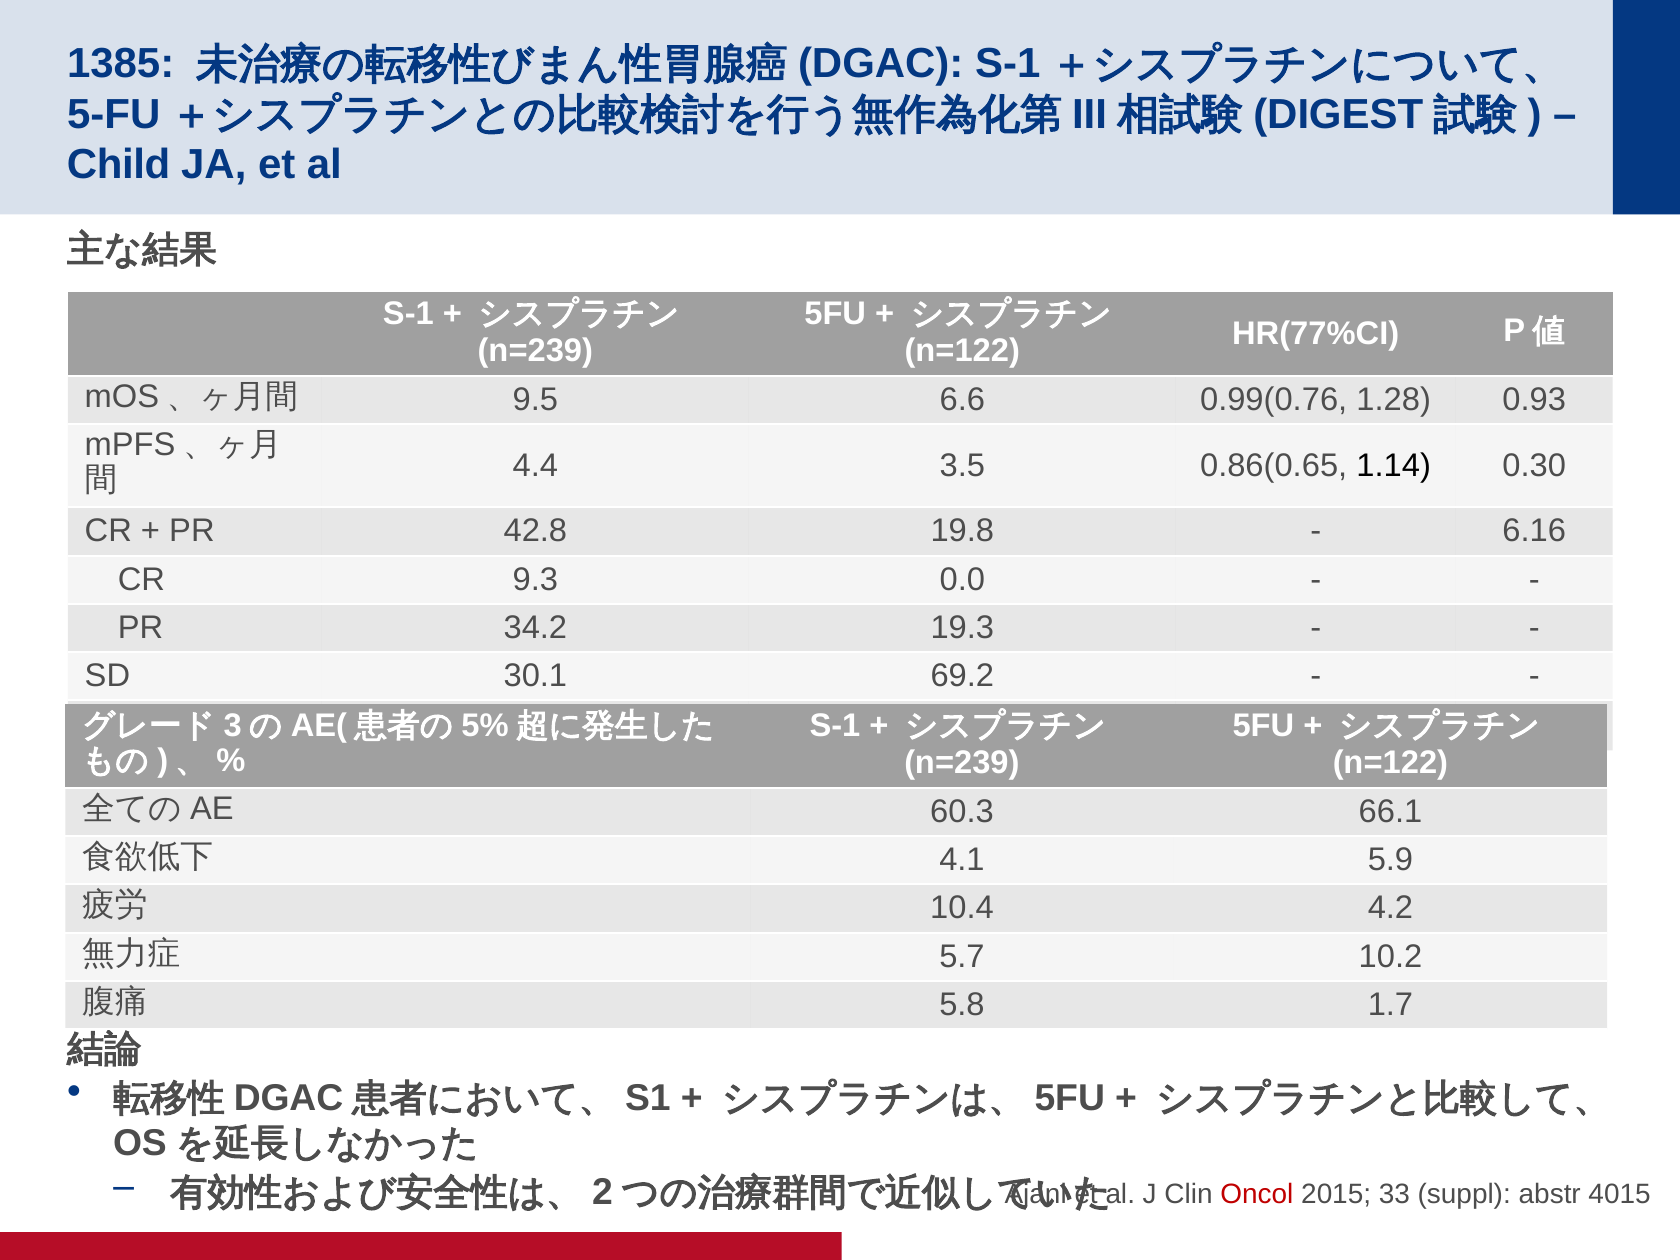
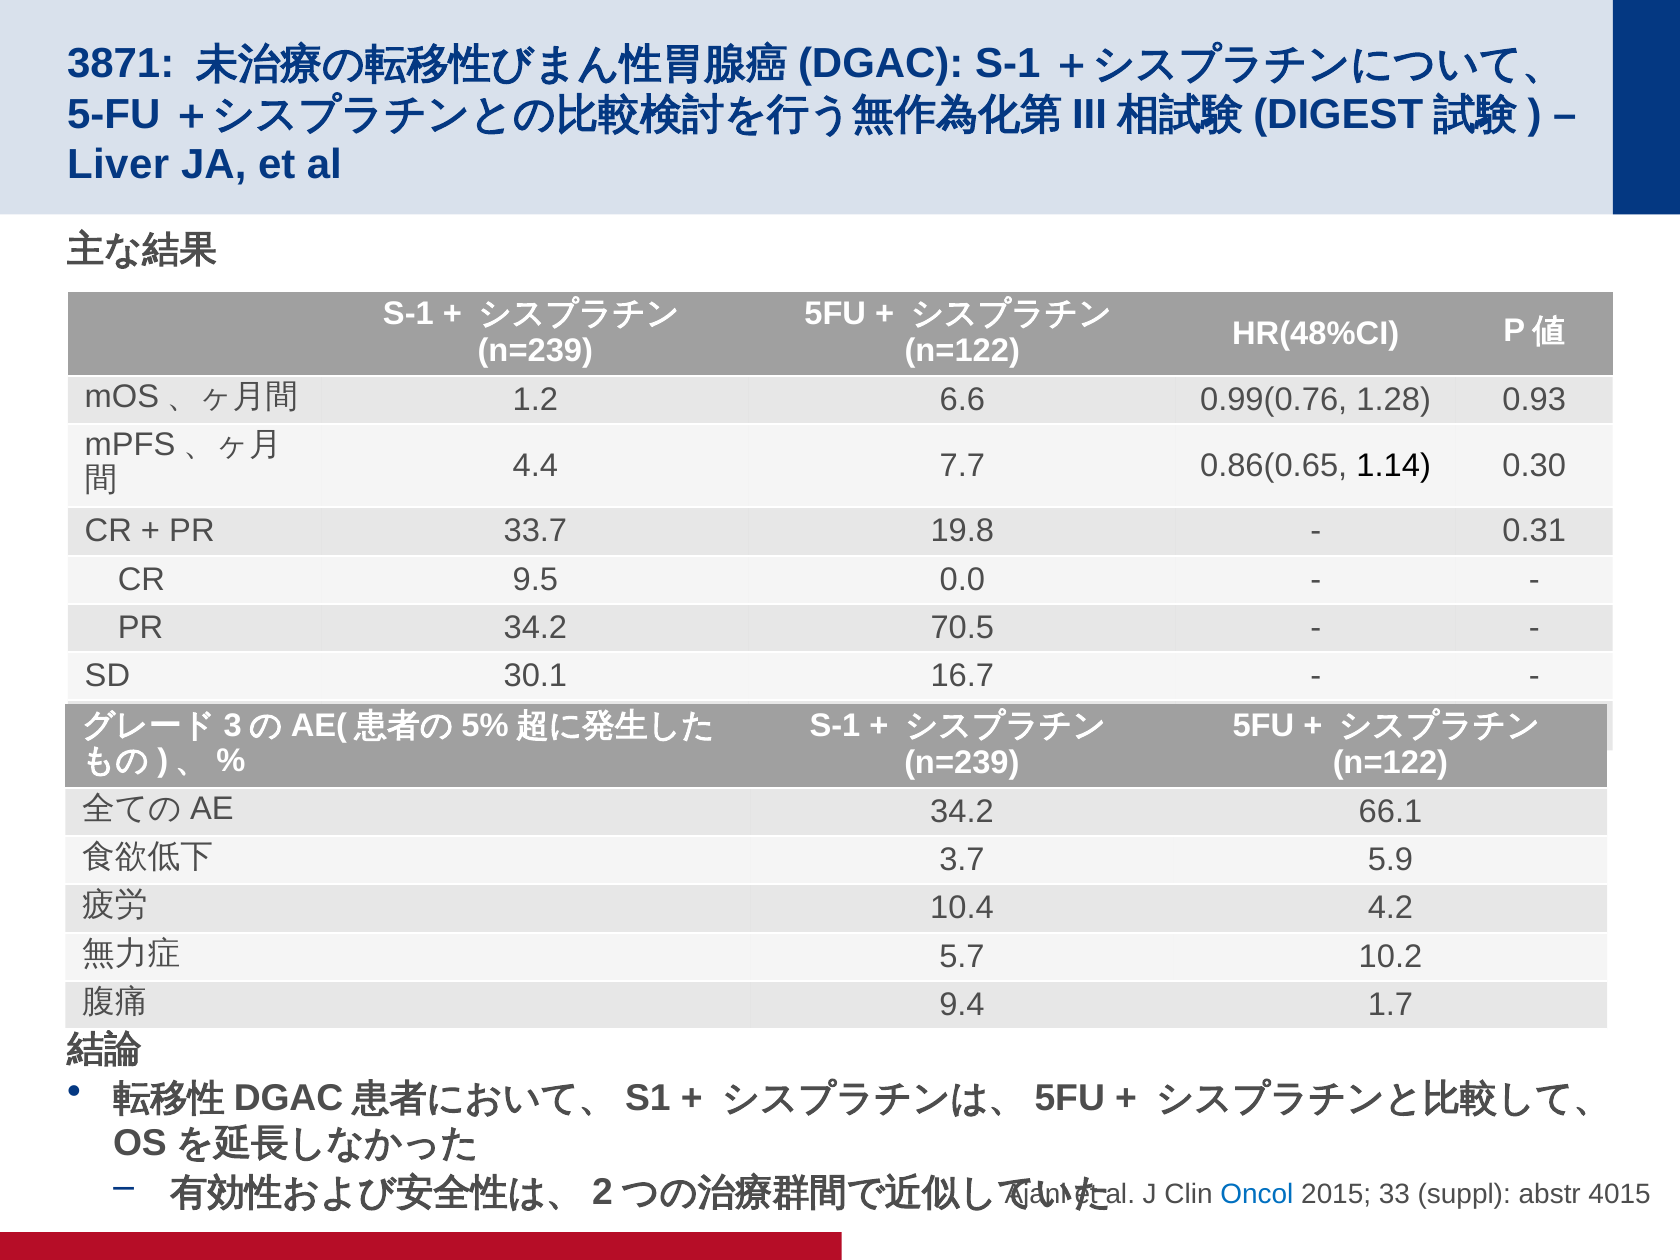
1385: 1385 -> 3871 (121, 64)
Child: Child -> Liver (118, 165)
HR(77%CI: HR(77%CI -> HR(48%CI (1316, 334)
9.5: 9.5 -> 1.2 (535, 399)
3.5: 3.5 -> 7.7 (962, 465)
42.8: 42.8 -> 33.7 (535, 531)
6.16: 6.16 -> 0.31 (1534, 531)
9.3: 9.3 -> 9.5 (535, 579)
19.3: 19.3 -> 70.5 (962, 628)
69.2: 69.2 -> 16.7 (962, 676)
60.3: 60.3 -> 34.2 (962, 811)
4.1: 4.1 -> 3.7 (962, 860)
5.8: 5.8 -> 9.4 (962, 1005)
Oncol colour: red -> blue (1257, 1195)
